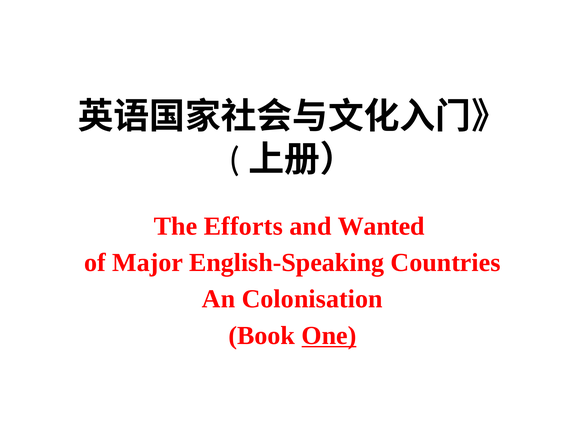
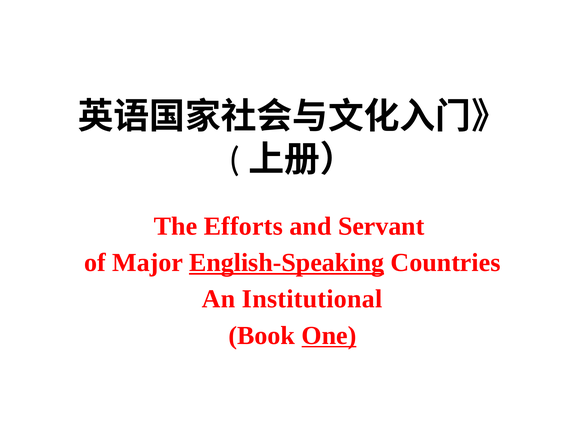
Wanted: Wanted -> Servant (381, 226)
English-Speaking underline: none -> present (287, 262)
Colonisation: Colonisation -> Institutional (312, 299)
